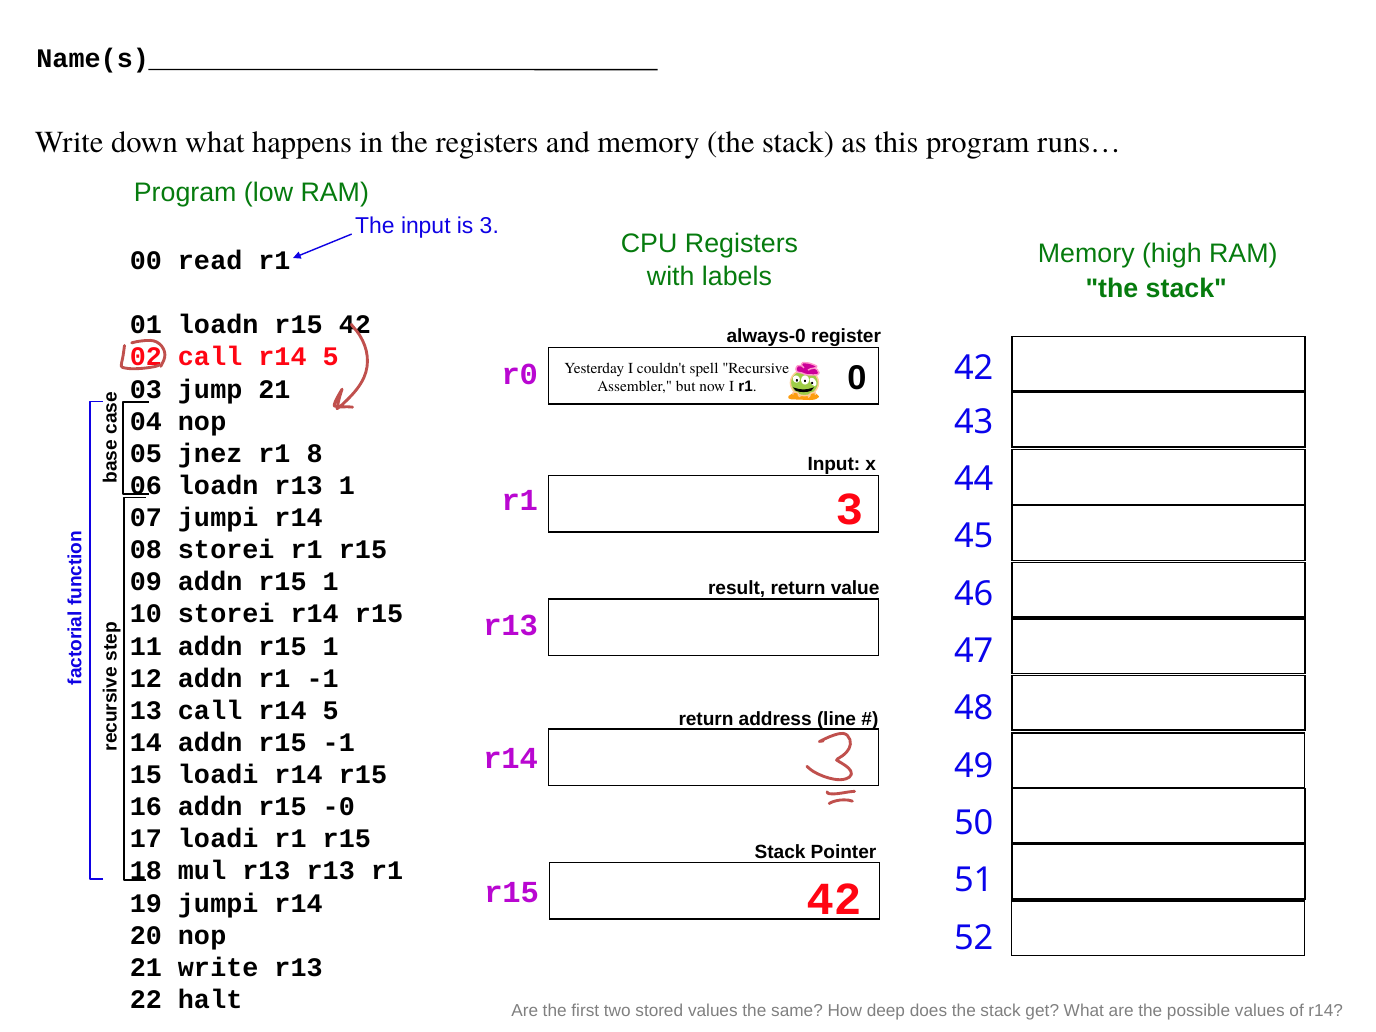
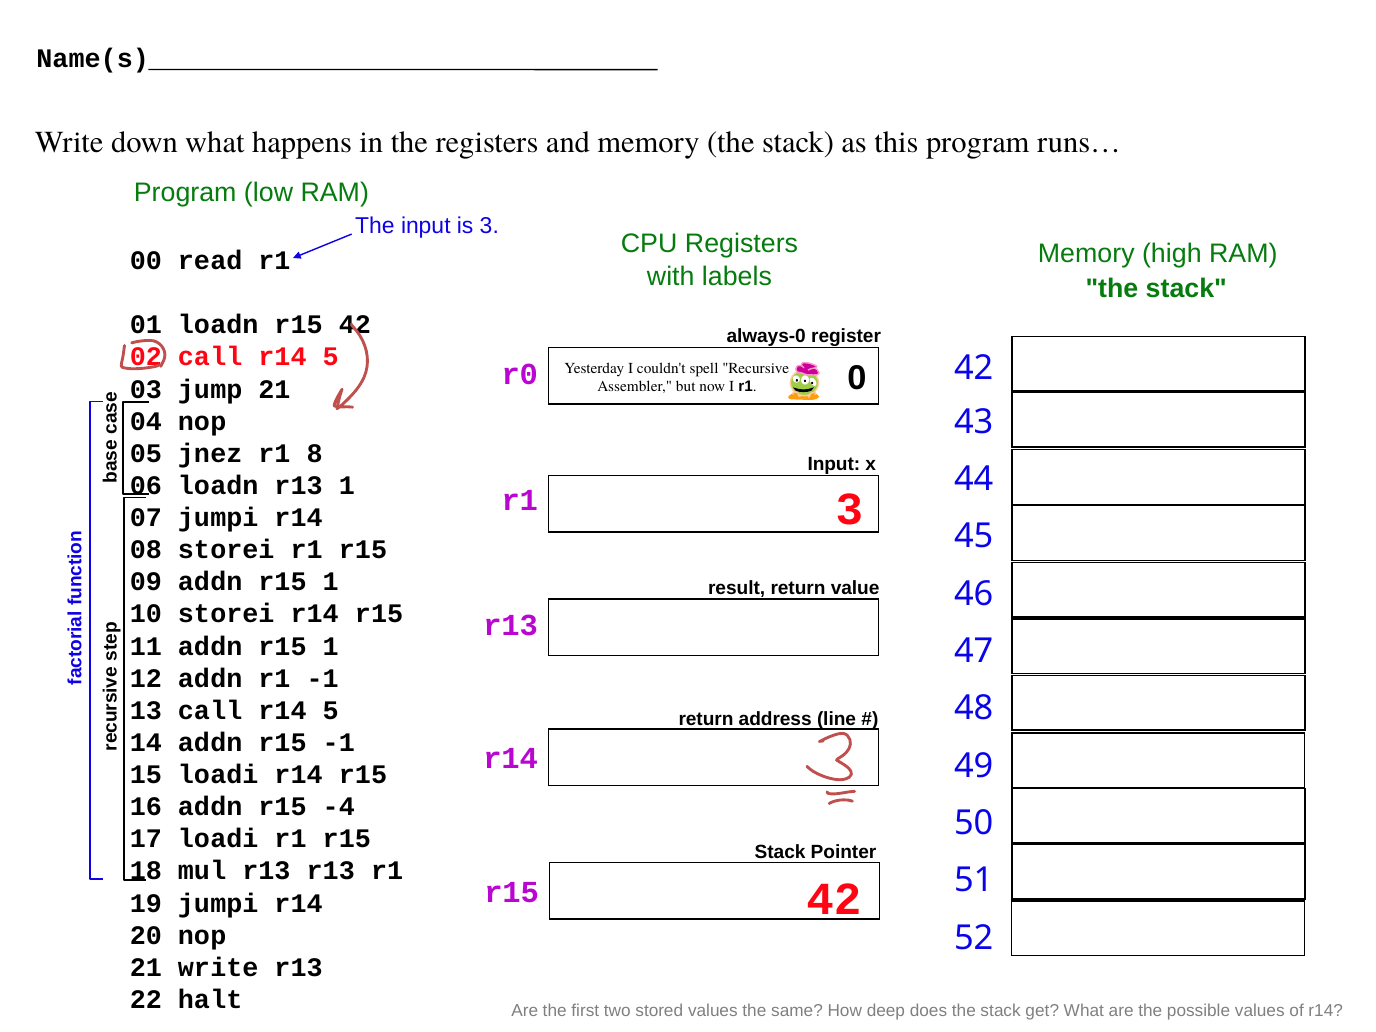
-0: -0 -> -4 (339, 807)
